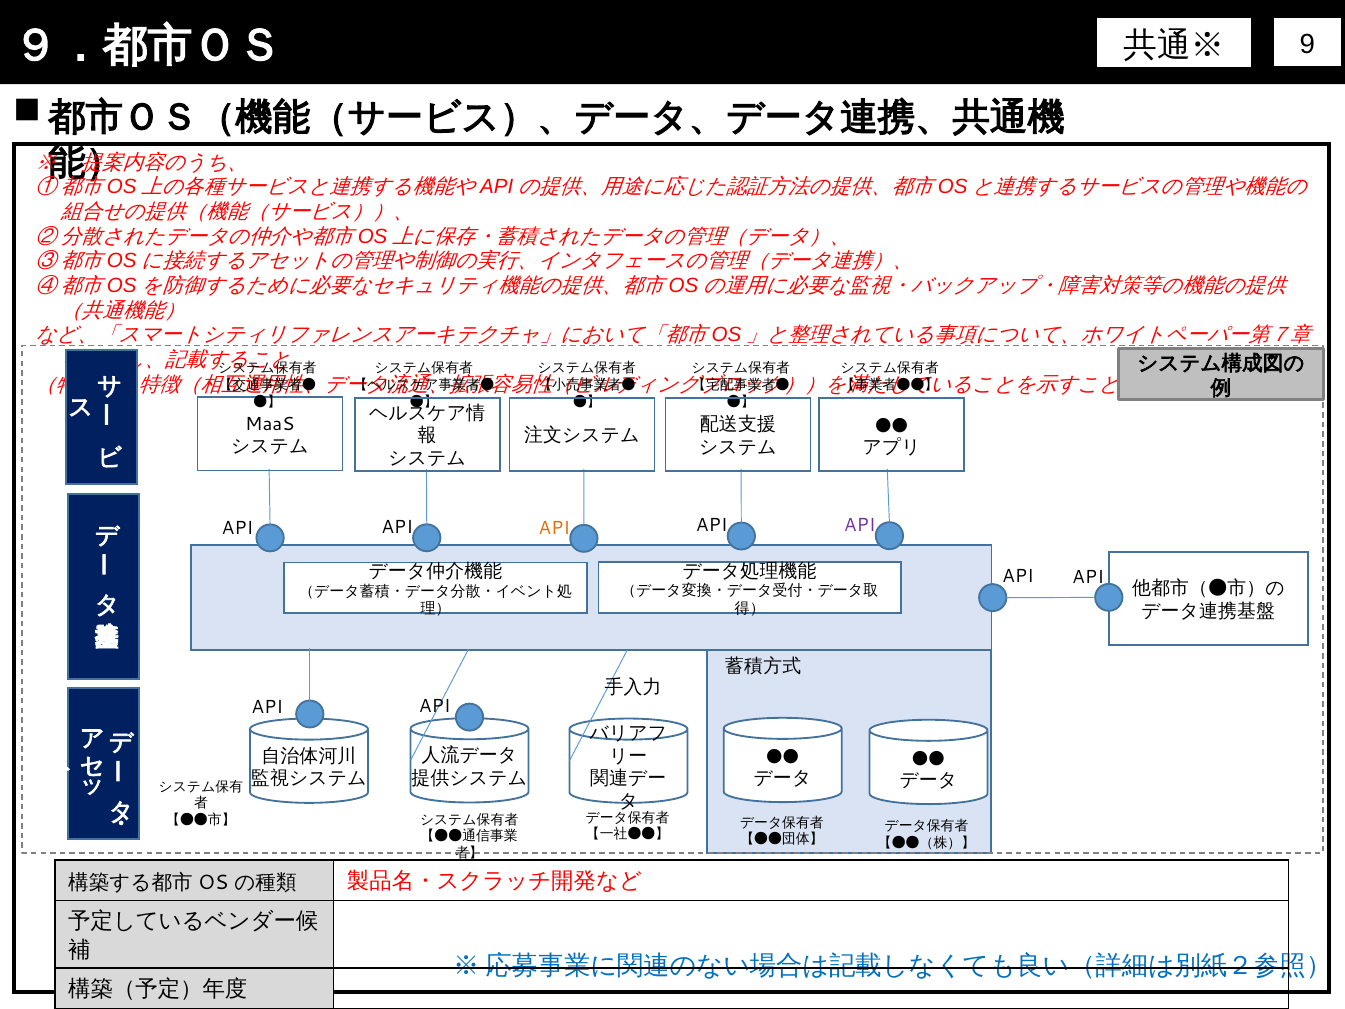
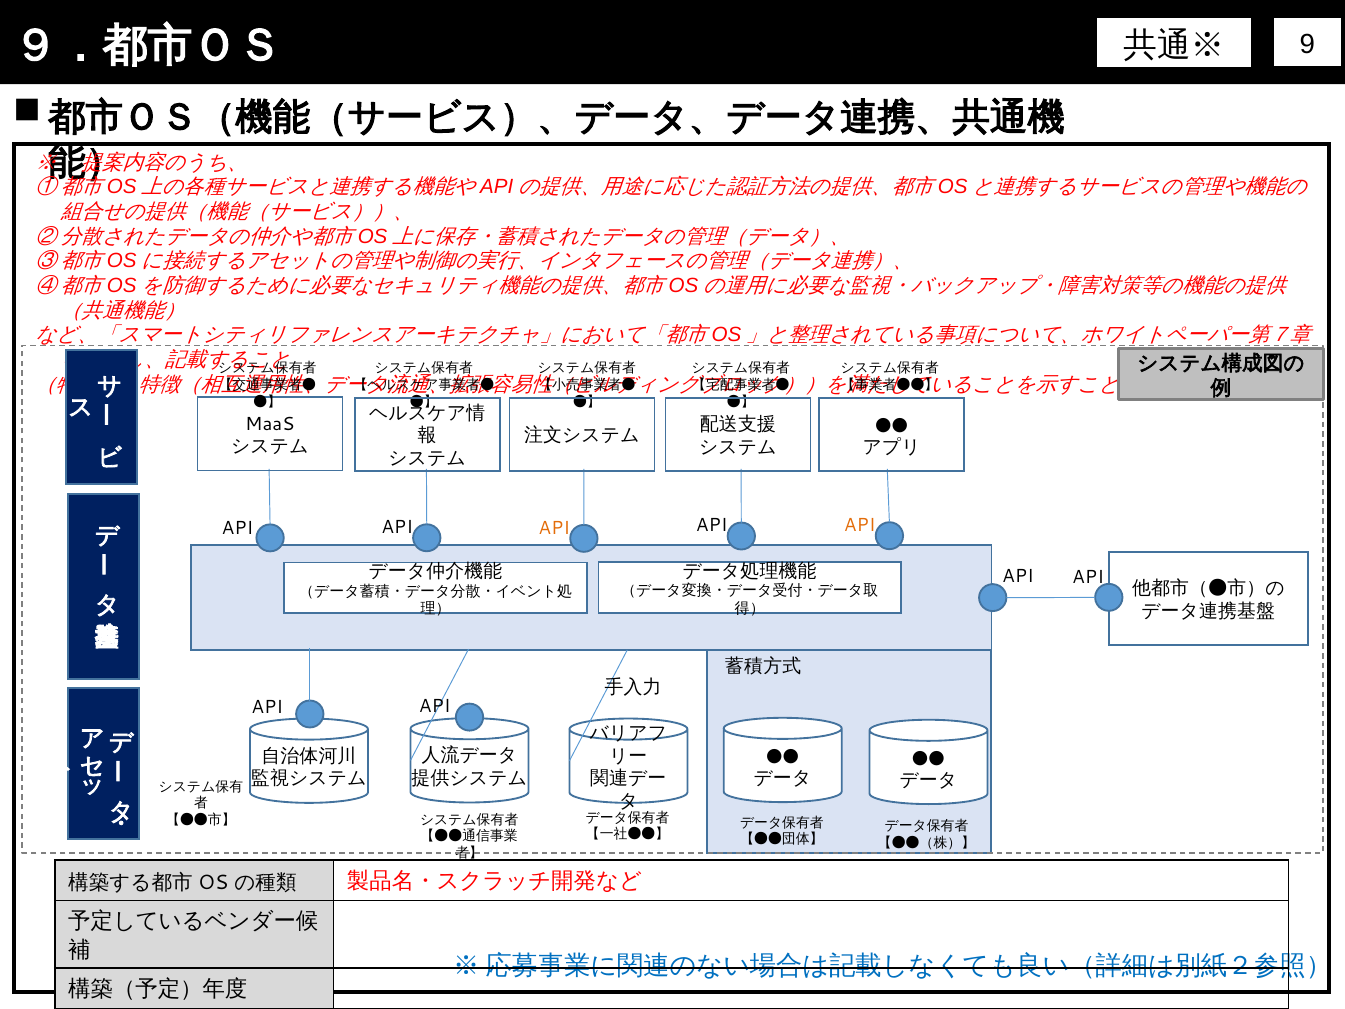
API colour: purple -> orange (860, 525)
